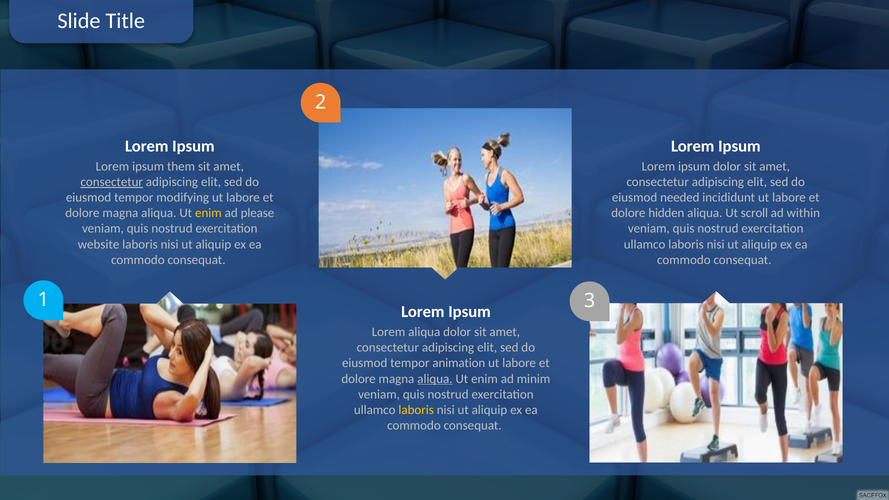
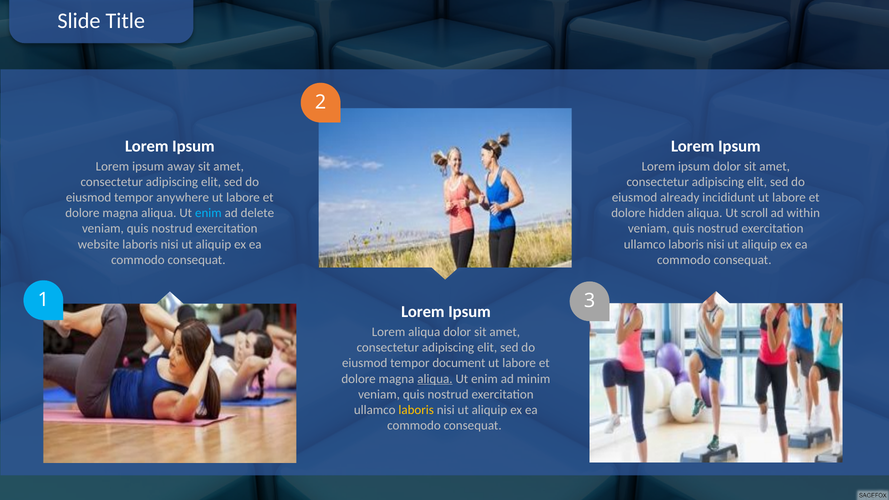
them: them -> away (181, 166)
consectetur underline: present -> none (112, 182)
modifying: modifying -> anywhere (183, 198)
needed: needed -> already (680, 198)
enim colour: yellow -> light blue (208, 213)
please: please -> delete (257, 213)
animation: animation -> document (459, 363)
